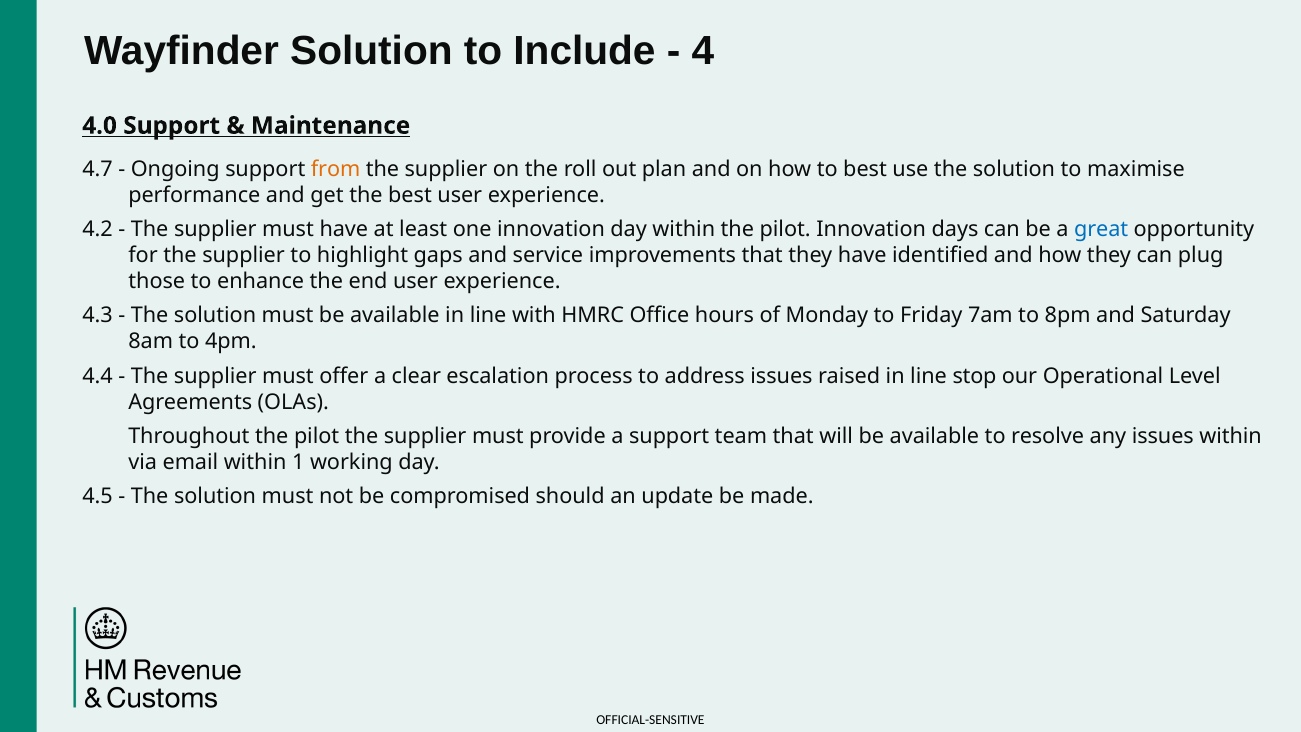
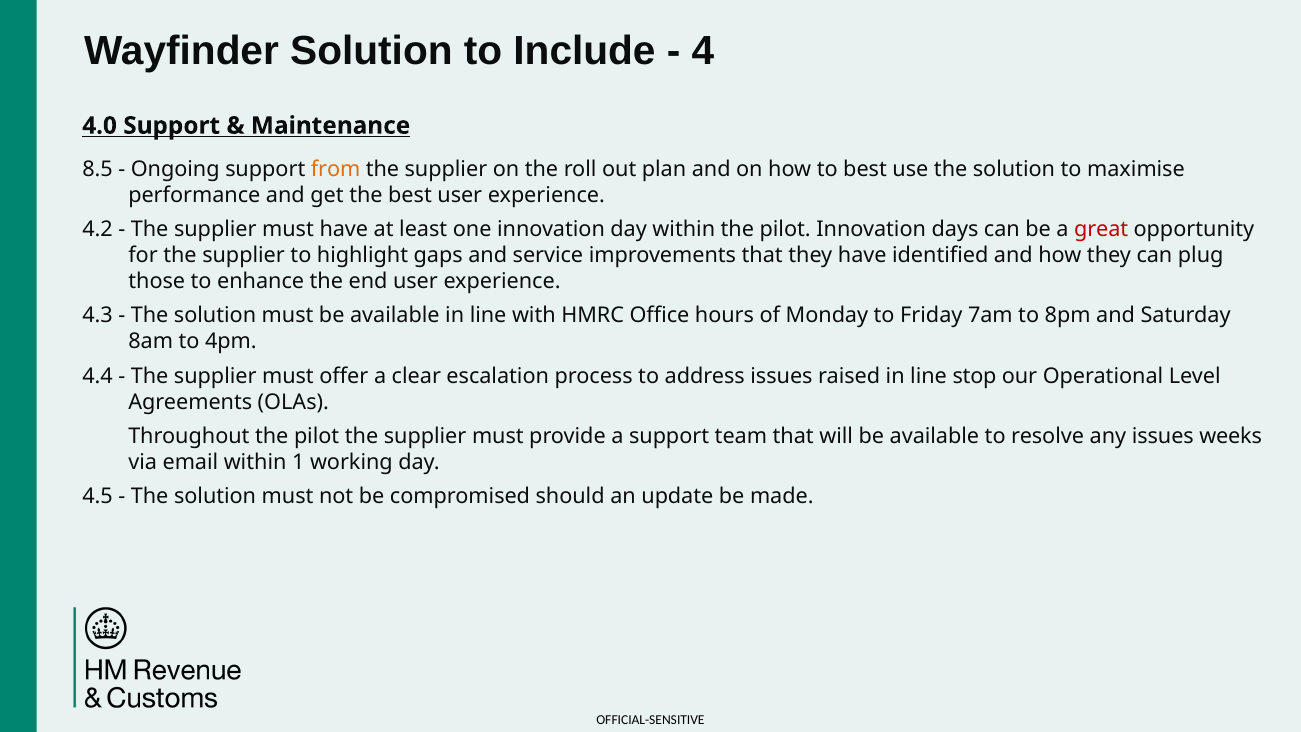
4.7: 4.7 -> 8.5 (98, 169)
great colour: blue -> red (1101, 229)
issues within: within -> weeks (1231, 436)
